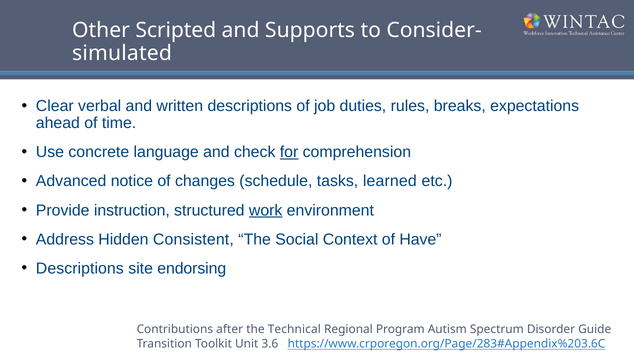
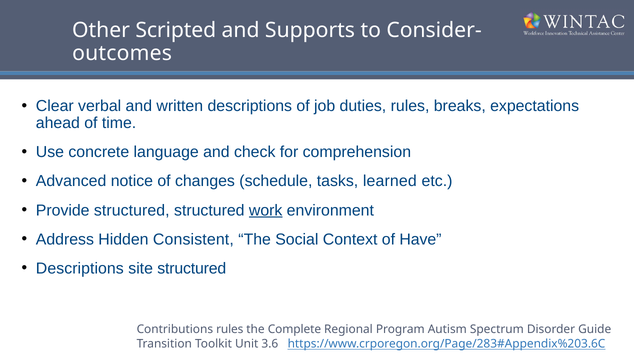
simulated: simulated -> outcomes (122, 53)
for underline: present -> none (289, 152)
Provide instruction: instruction -> structured (132, 210)
site endorsing: endorsing -> structured (192, 268)
Contributions after: after -> rules (230, 329)
Technical: Technical -> Complete (294, 329)
